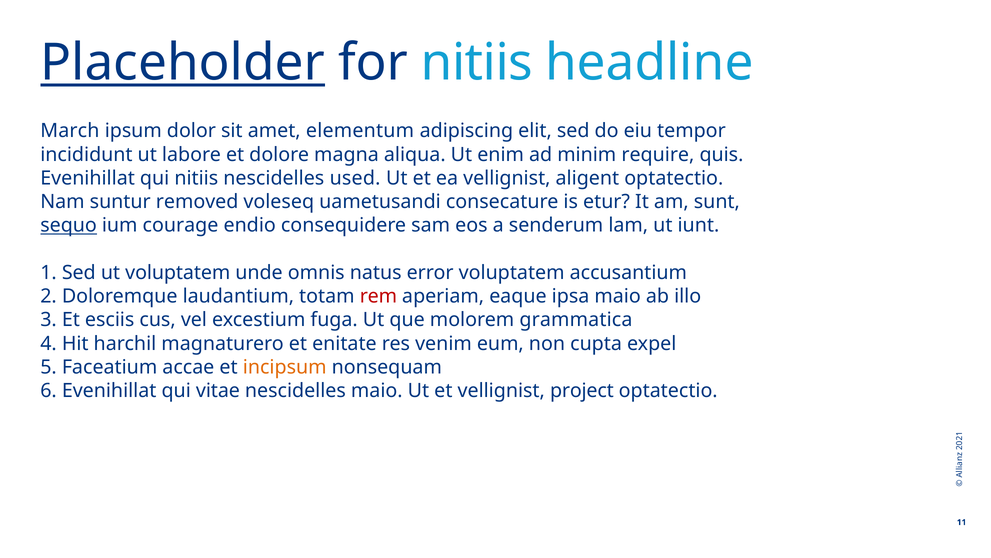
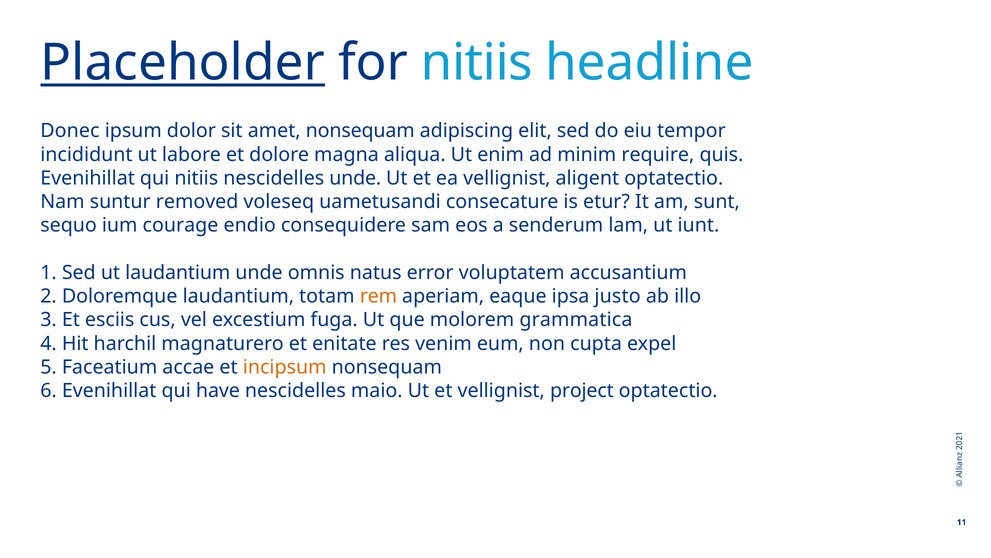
March: March -> Donec (70, 131)
amet elementum: elementum -> nonsequam (360, 131)
nescidelles used: used -> unde (355, 178)
sequo underline: present -> none (69, 225)
ut voluptatem: voluptatem -> laudantium (178, 272)
rem colour: red -> orange (378, 296)
ipsa maio: maio -> justo (618, 296)
vitae: vitae -> have (218, 390)
